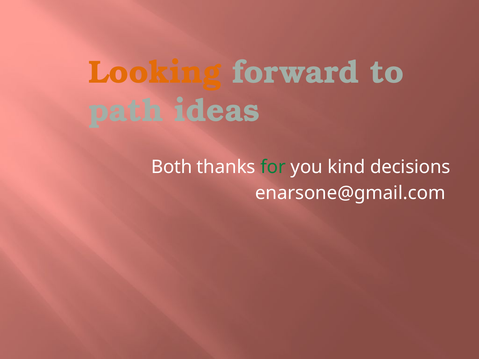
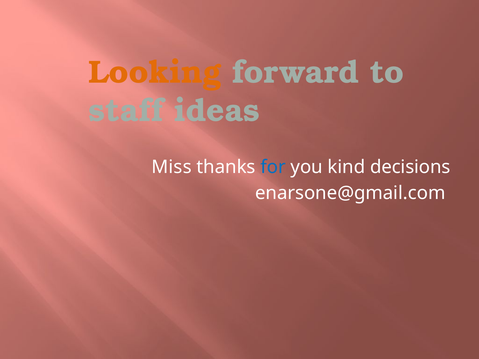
path: path -> staff (126, 111)
Both: Both -> Miss (172, 167)
for colour: green -> blue (273, 167)
